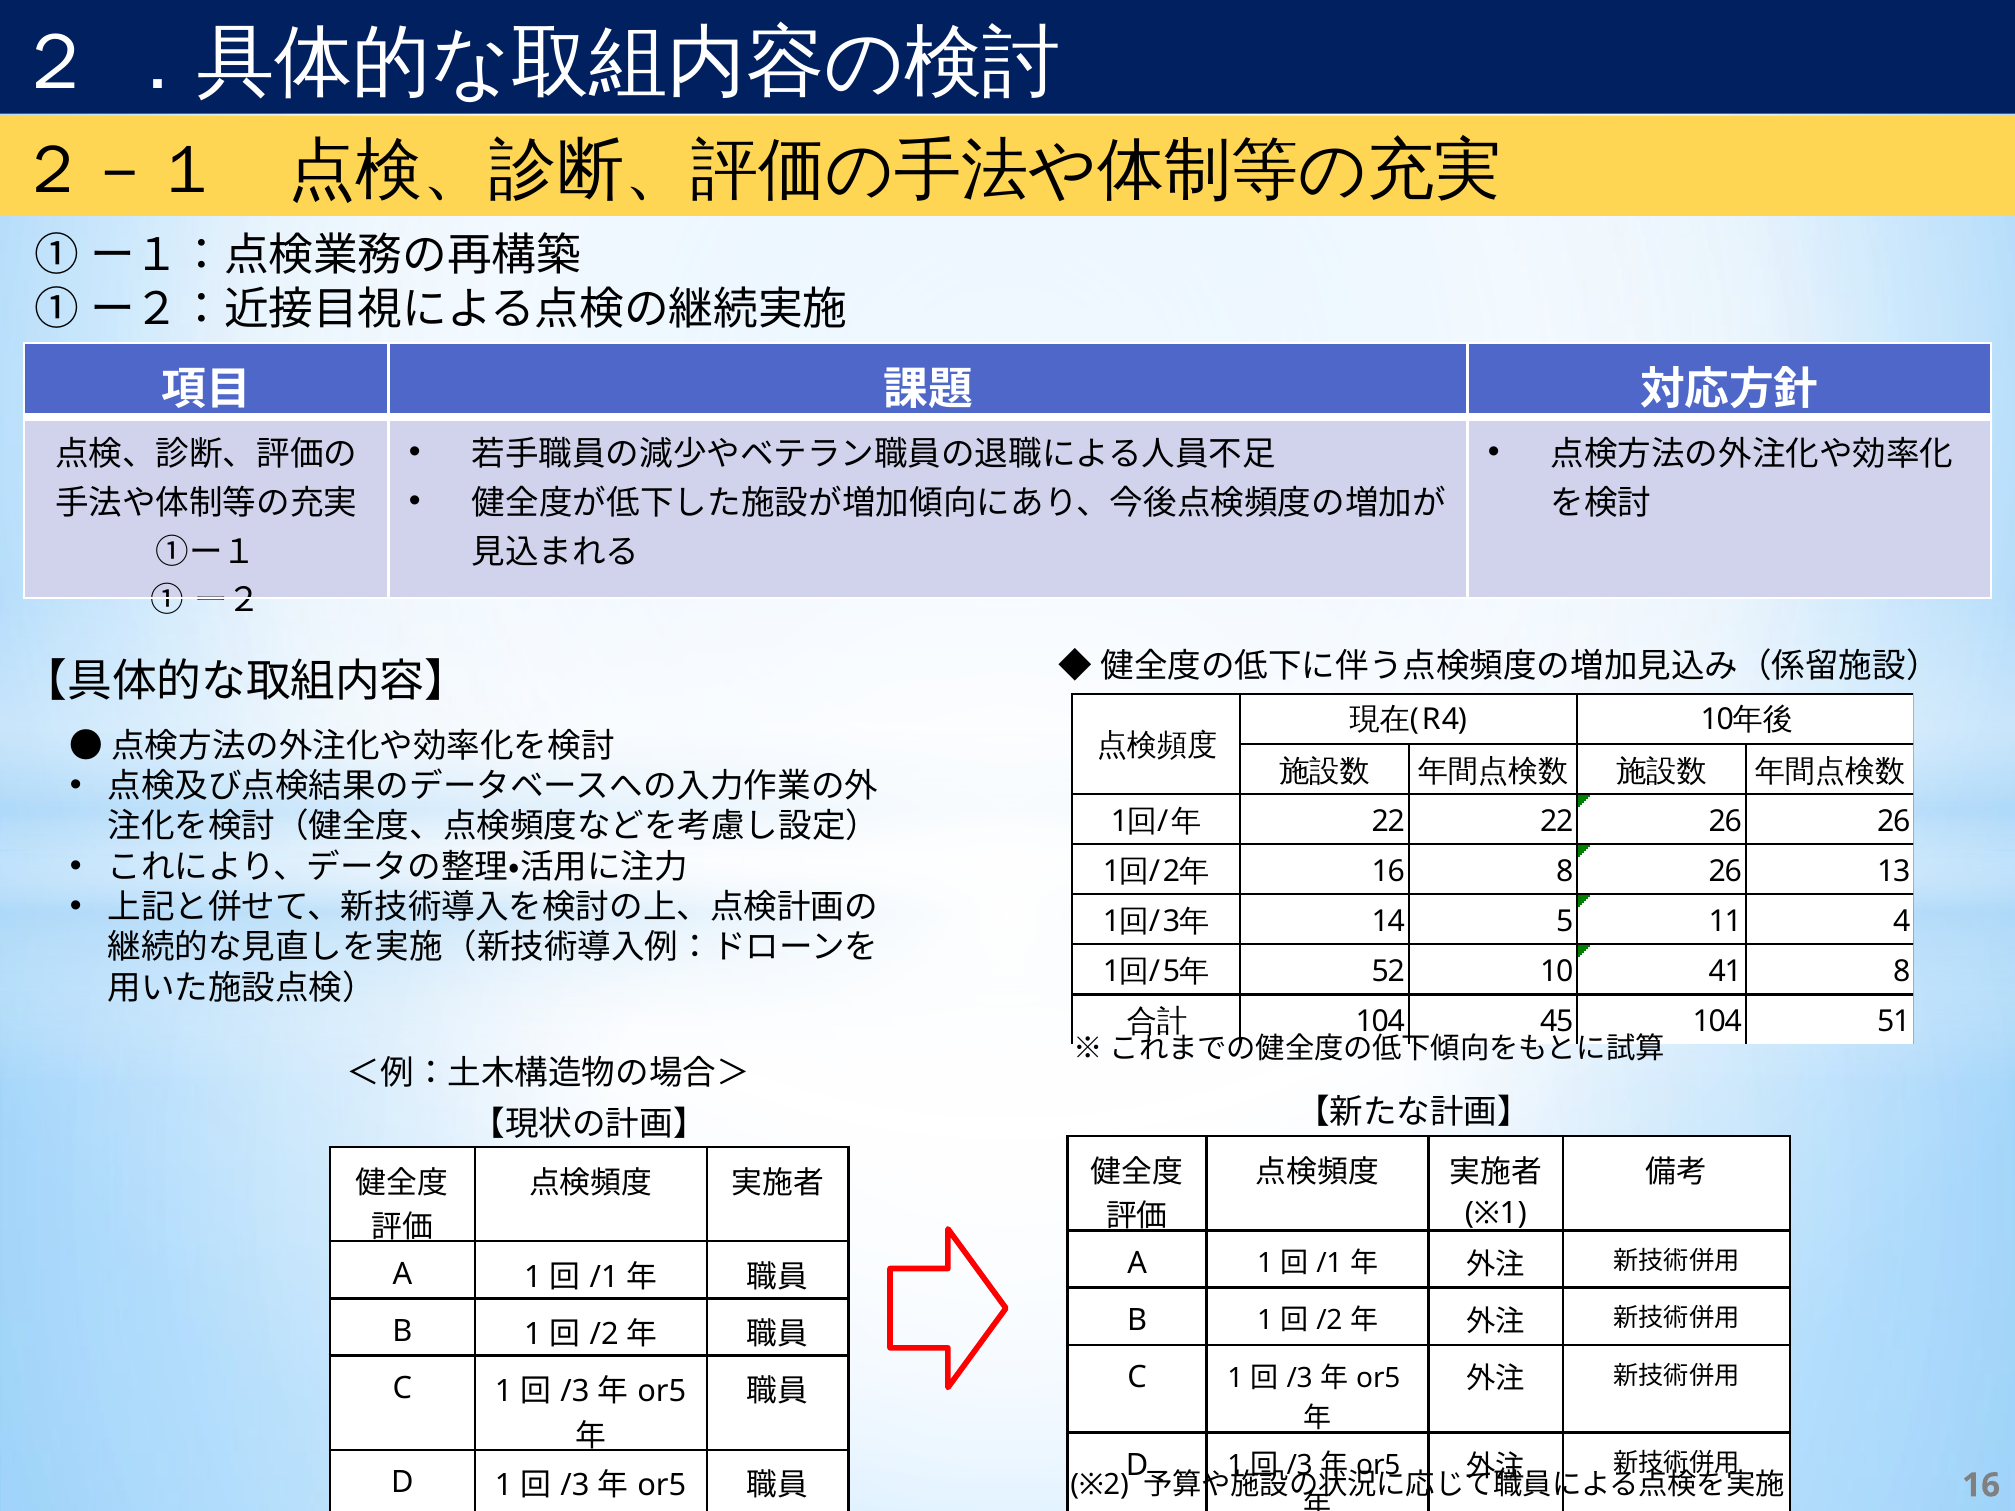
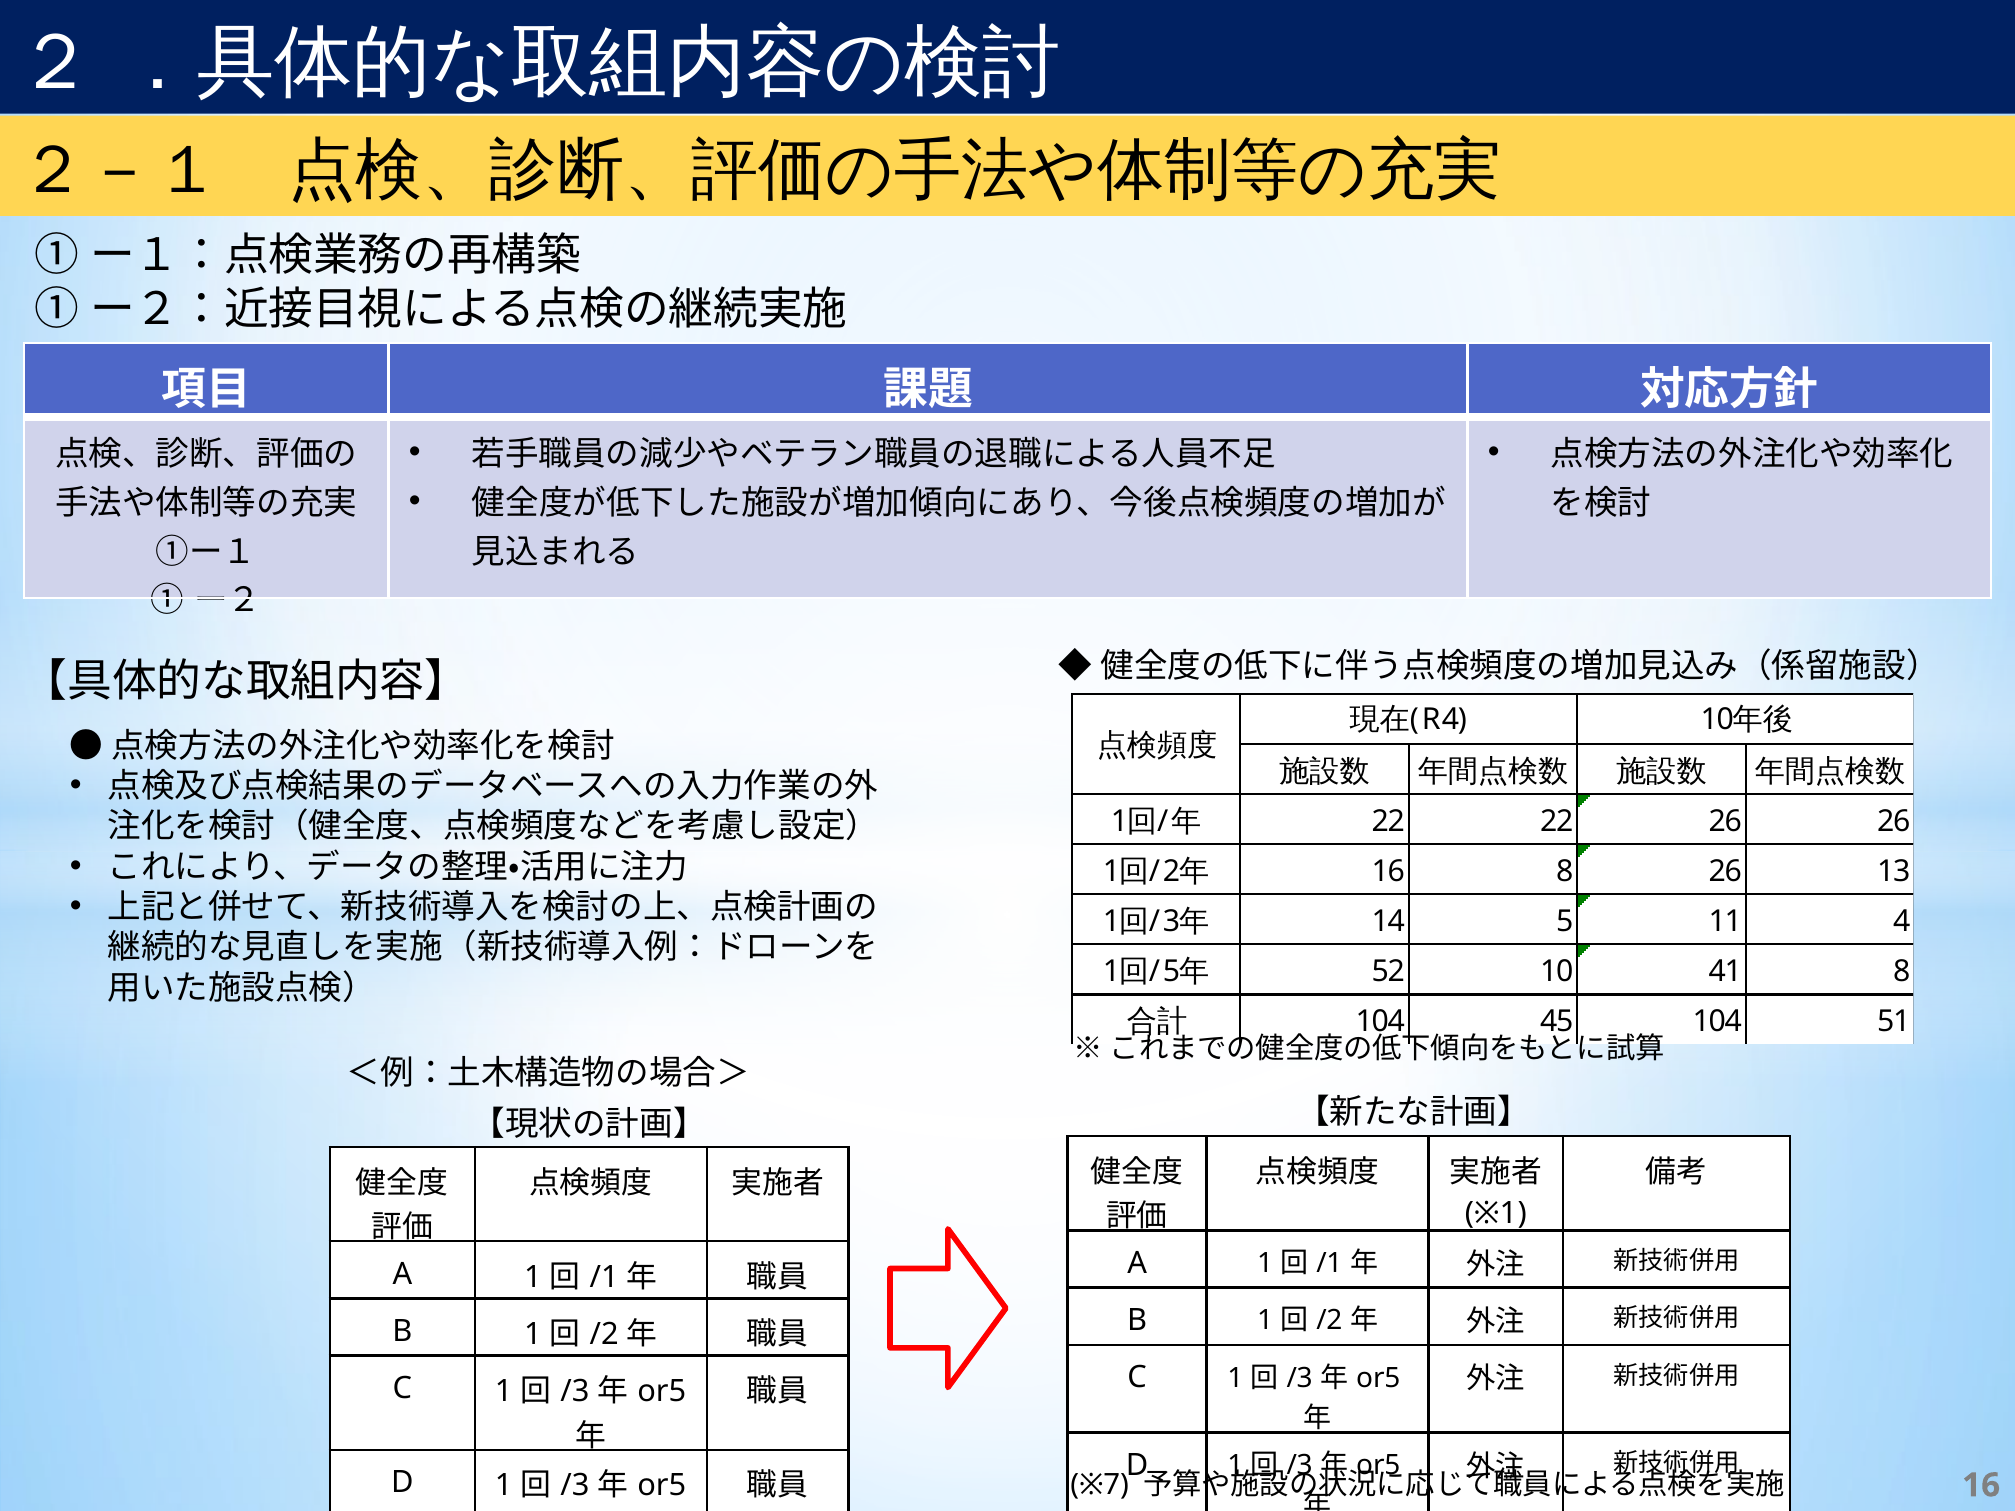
※2: ※2 -> ※7 (1100, 1485)
